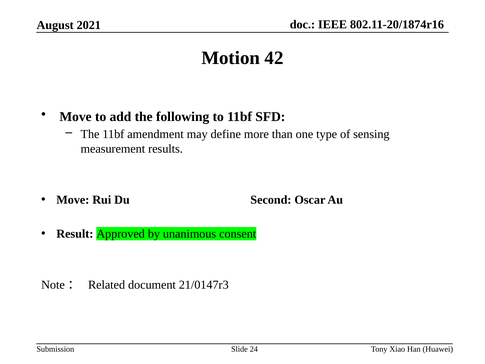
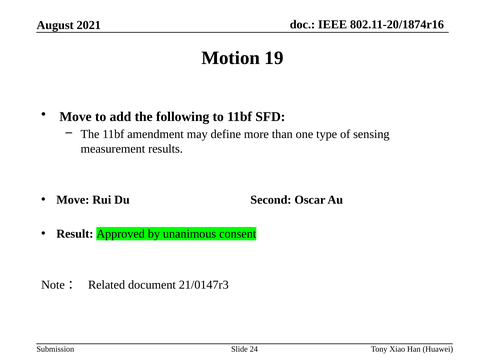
42: 42 -> 19 (274, 58)
